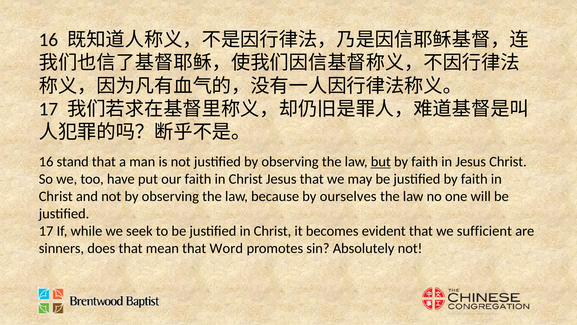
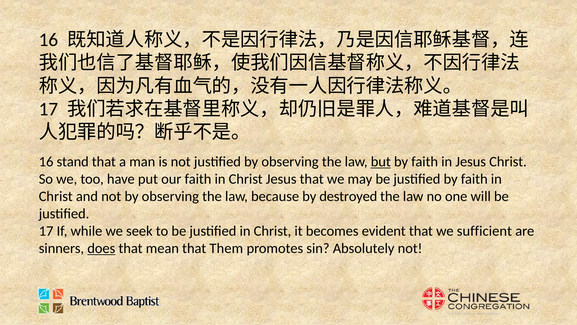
ourselves: ourselves -> destroyed (348, 196)
does underline: none -> present (101, 248)
Word: Word -> Them (226, 248)
